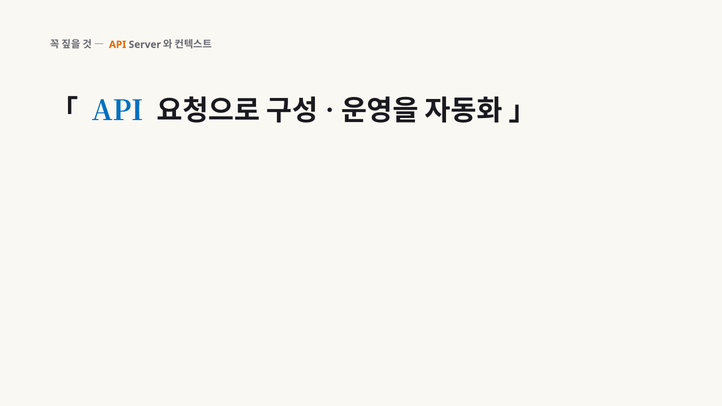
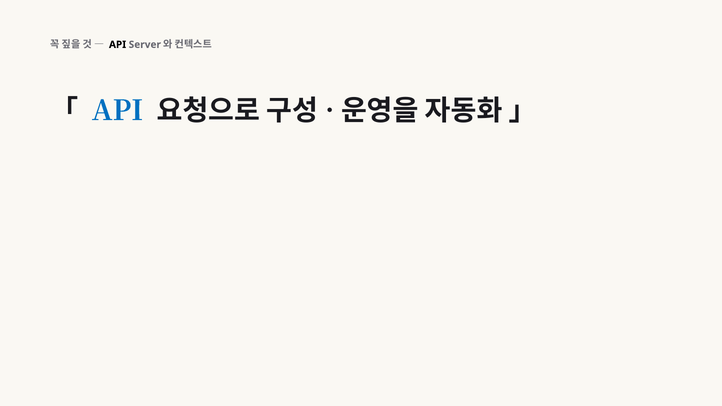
API colour: orange -> black (118, 45)
